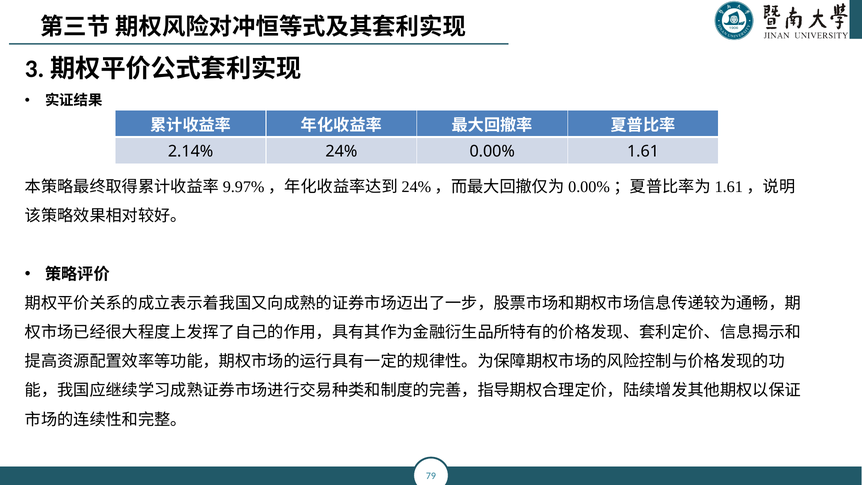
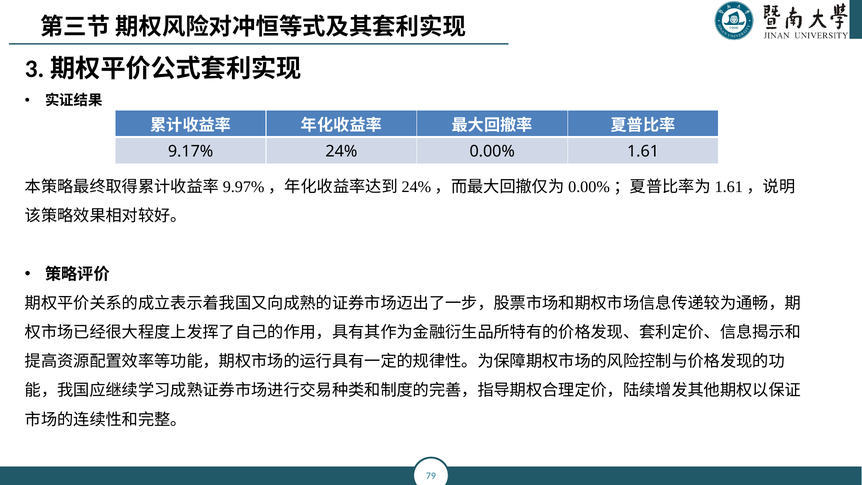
2.14%: 2.14% -> 9.17% (191, 151)
